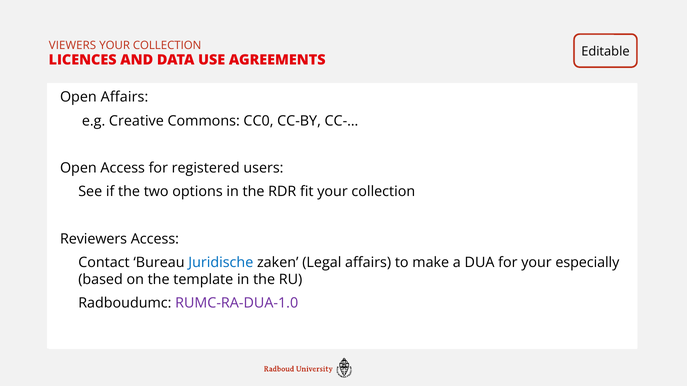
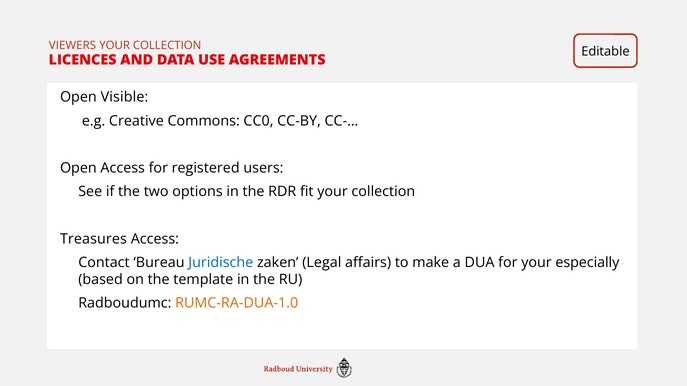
Open Affairs: Affairs -> Visible (125, 97)
Reviewers: Reviewers -> Treasures (93, 239)
RUMC-RA-DUA-1.0 colour: purple -> orange (237, 304)
